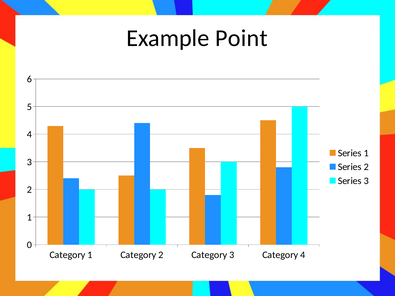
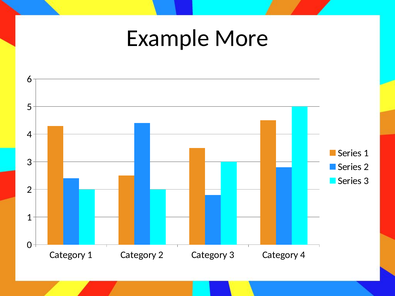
Point: Point -> More (242, 38)
